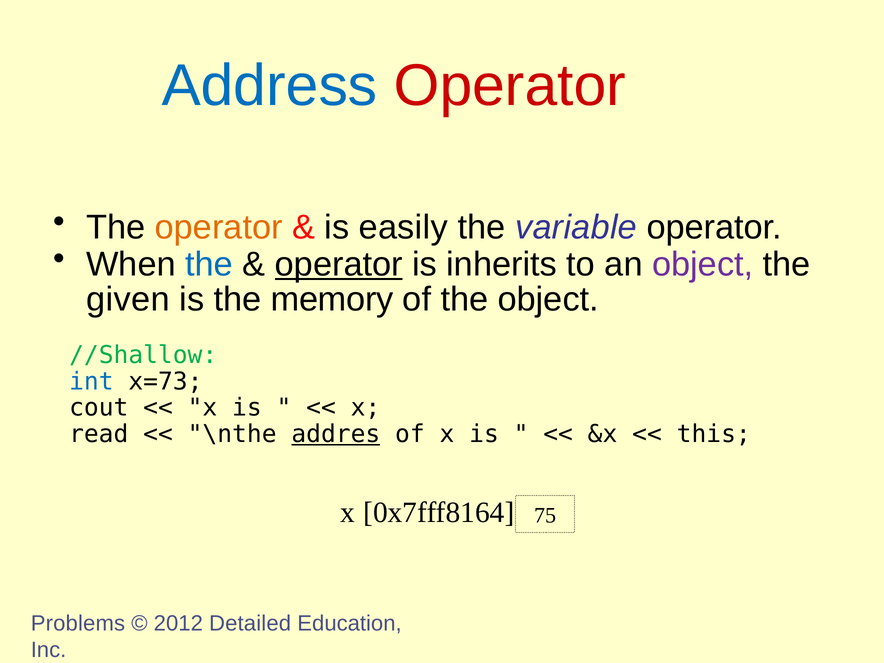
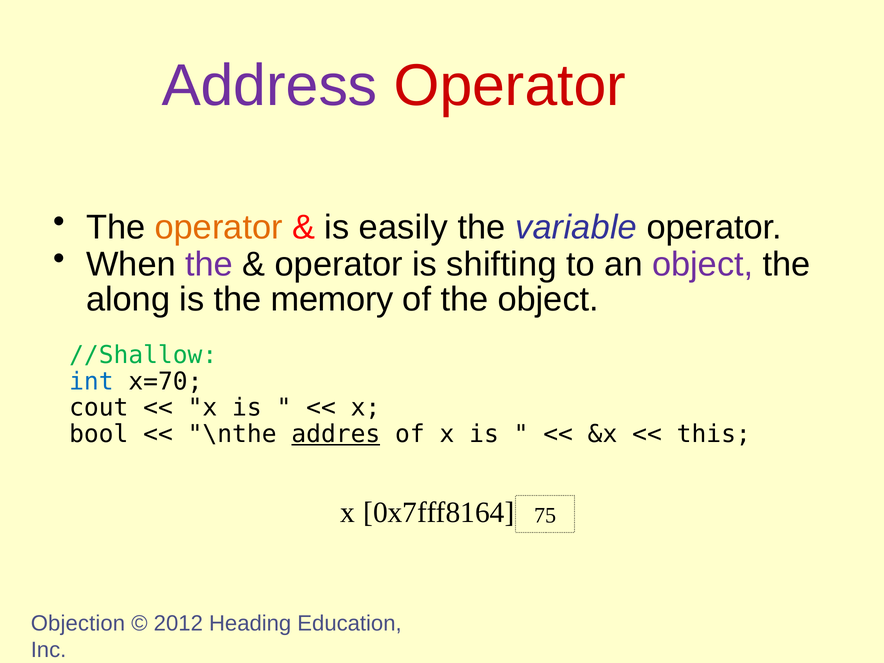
Address colour: blue -> purple (269, 86)
the colour: blue -> purple (209, 264)
operator underline: present -> none (339, 264)
inherits: inherits -> shifting (502, 264)
given: given -> along (128, 299)
x=73: x=73 -> x=70 (165, 381)
read: read -> bool (99, 434)
Problems: Problems -> Objection (78, 623)
Detailed: Detailed -> Heading (250, 623)
